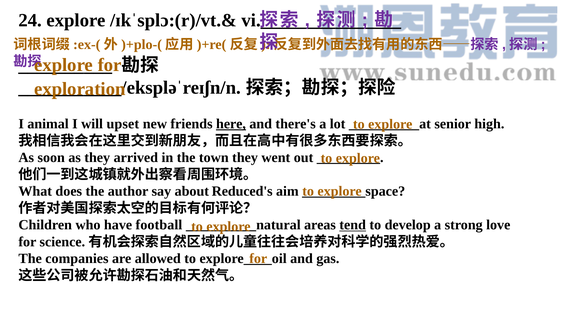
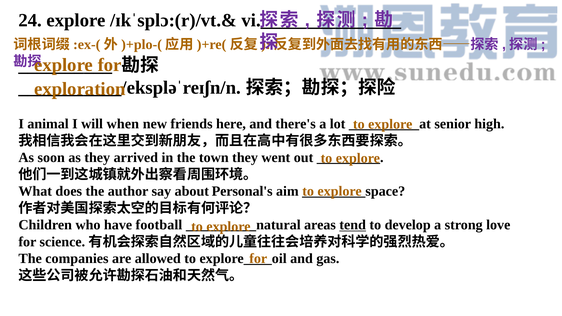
upset: upset -> when (123, 124)
here underline: present -> none (231, 124)
Reduced's: Reduced's -> Personal's (242, 191)
